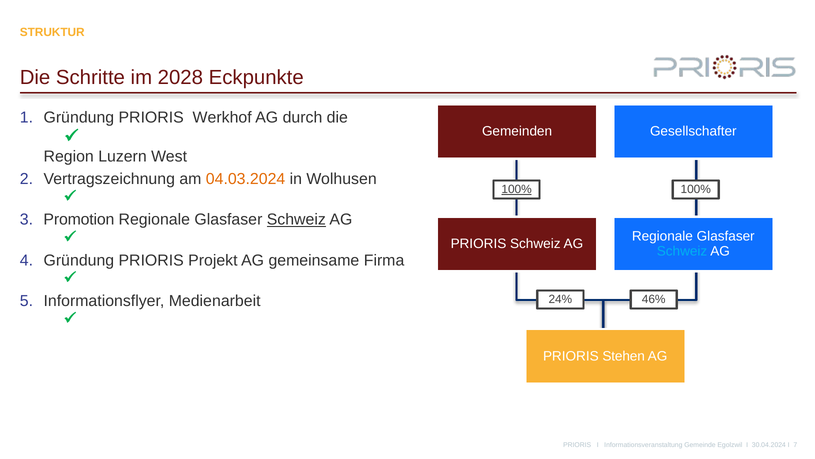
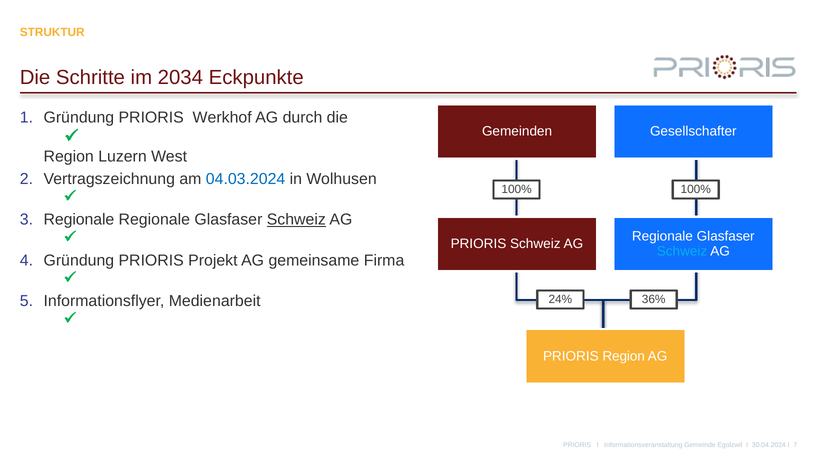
2028: 2028 -> 2034 (180, 78)
04.03.2024 colour: orange -> blue (246, 179)
100% underline: present -> none (517, 189)
Promotion: Promotion -> Regionale (79, 219)
46%: 46% -> 36% (654, 299)
PRIORIS Stehen: Stehen -> Region (624, 356)
